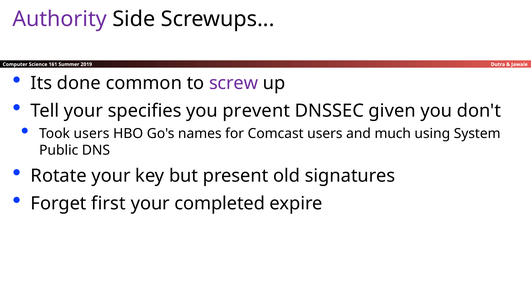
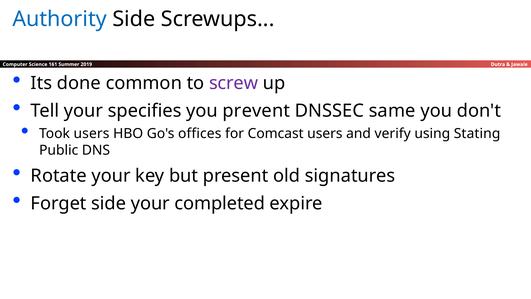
Authority colour: purple -> blue (60, 19)
given: given -> same (392, 111)
names: names -> offices (200, 134)
much: much -> verify (393, 134)
System: System -> Stating (477, 134)
Forget first: first -> side (109, 203)
